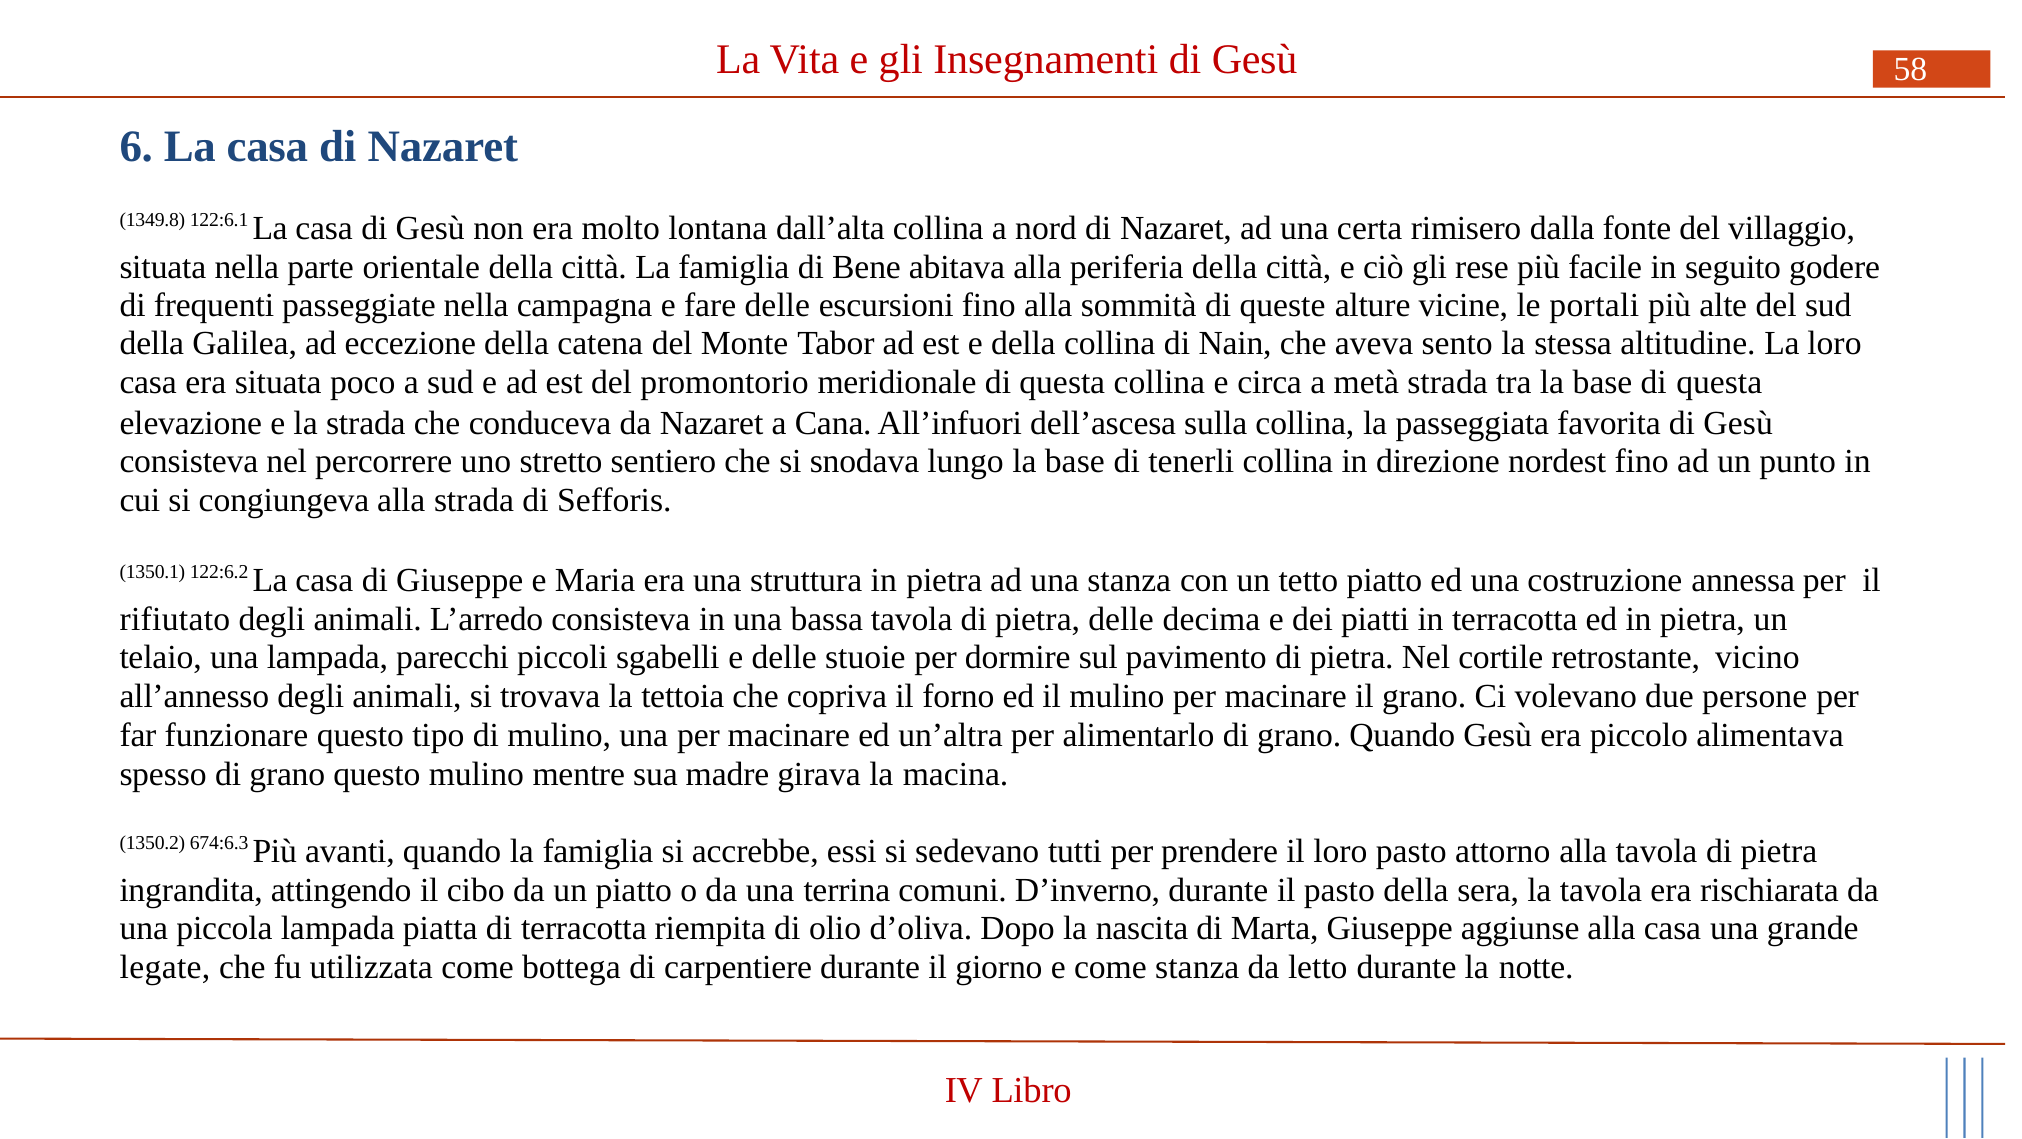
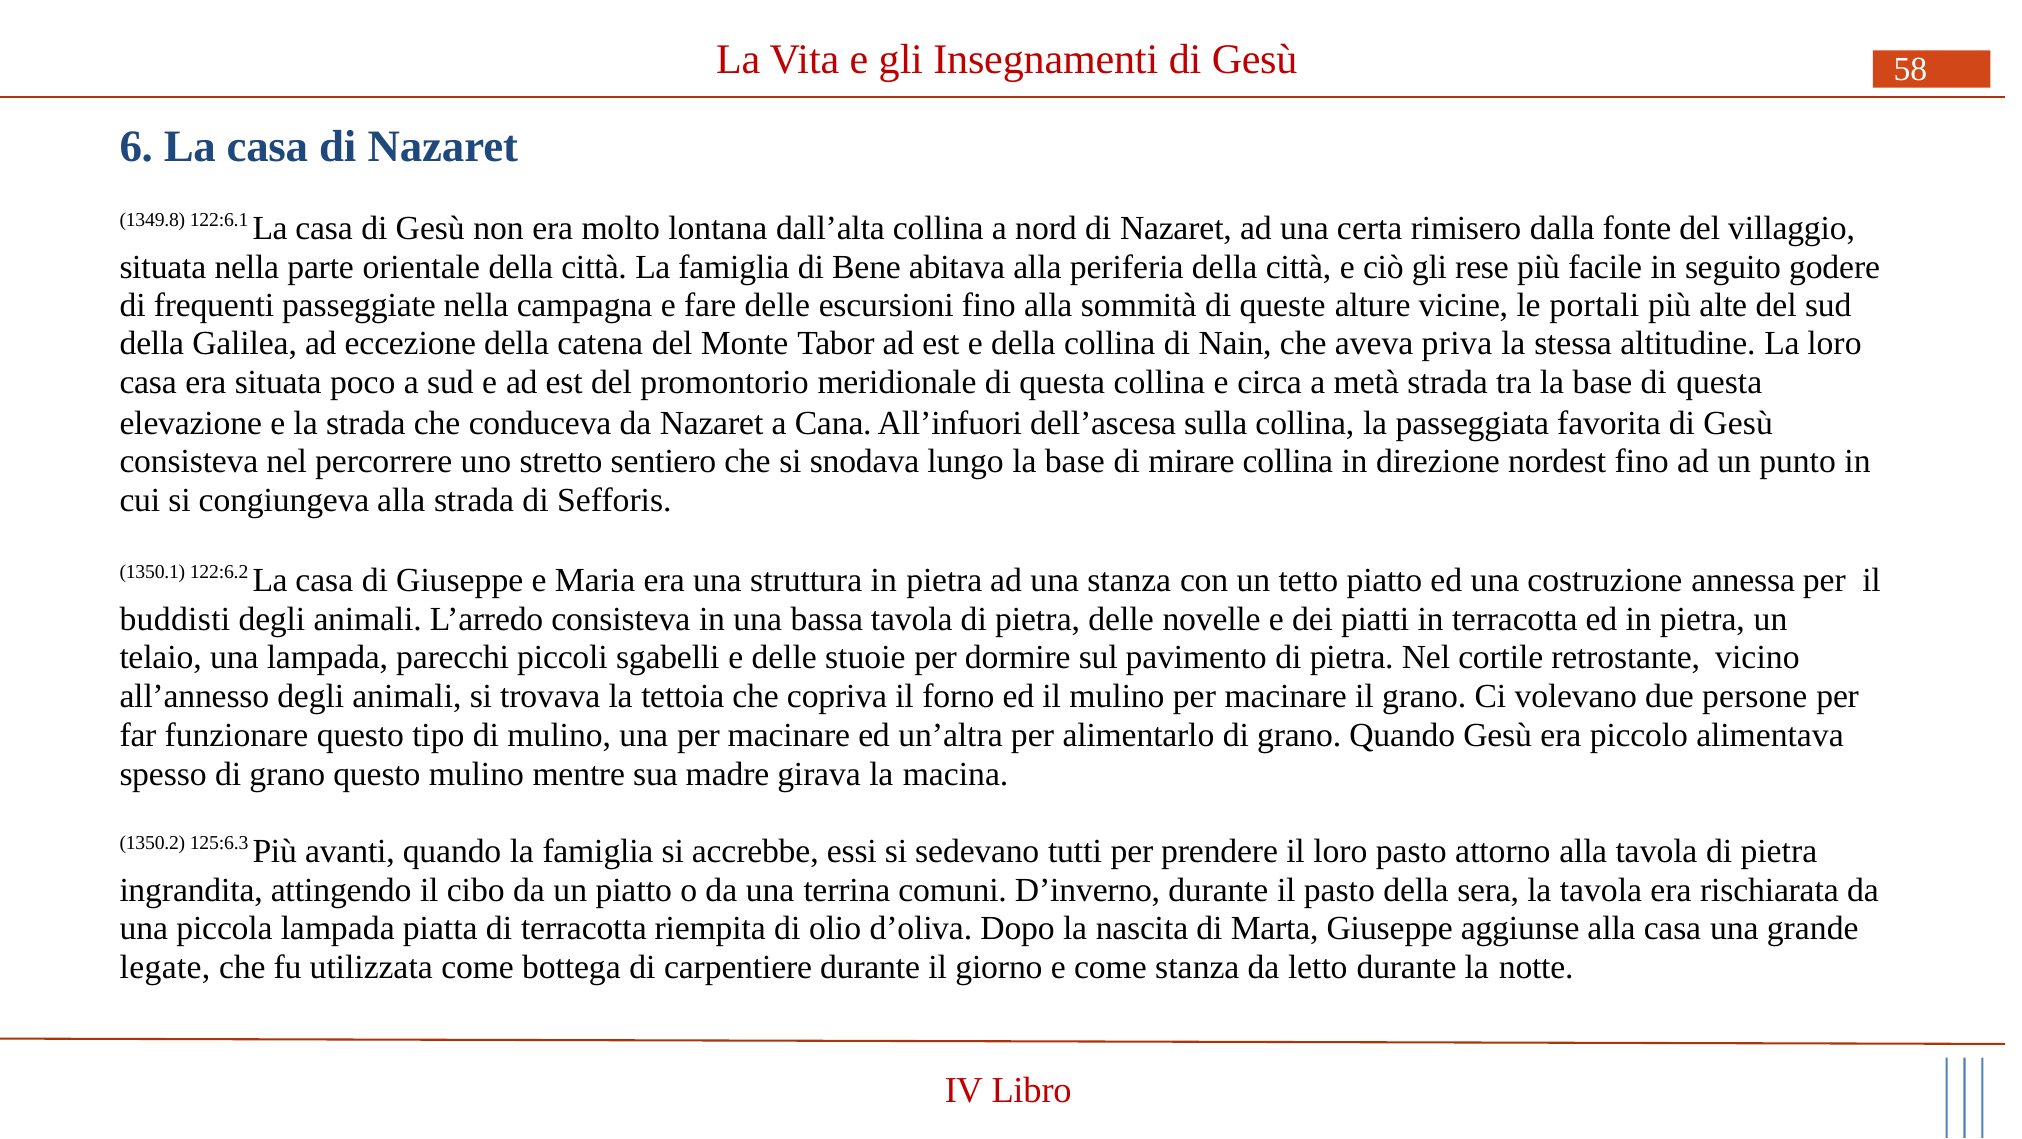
sento: sento -> priva (1457, 344)
tenerli: tenerli -> mirare (1191, 462)
rifiutato: rifiutato -> buddisti (175, 619)
decima: decima -> novelle (1212, 619)
674:6.3: 674:6.3 -> 125:6.3 (219, 843)
